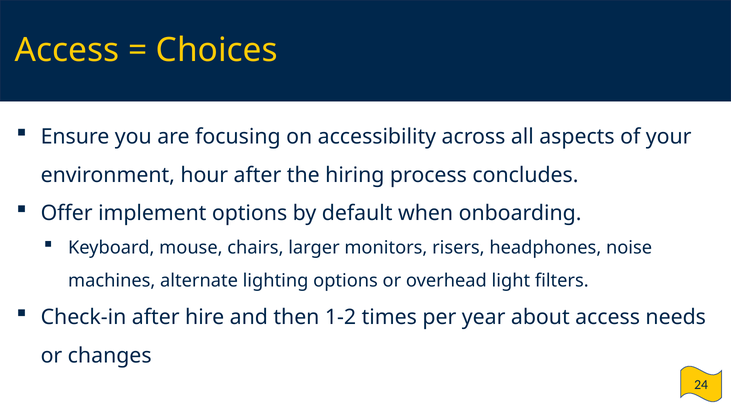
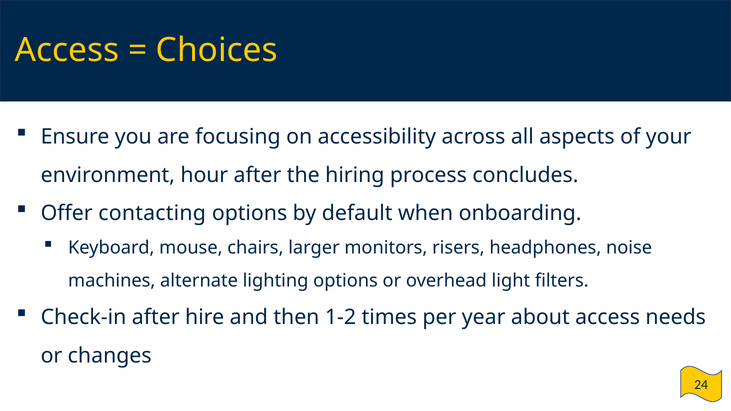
implement: implement -> contacting (152, 213)
